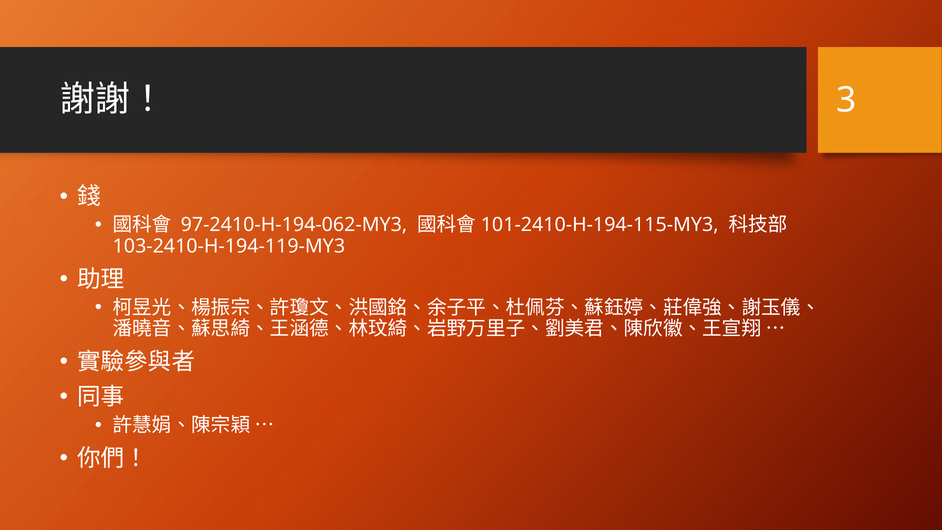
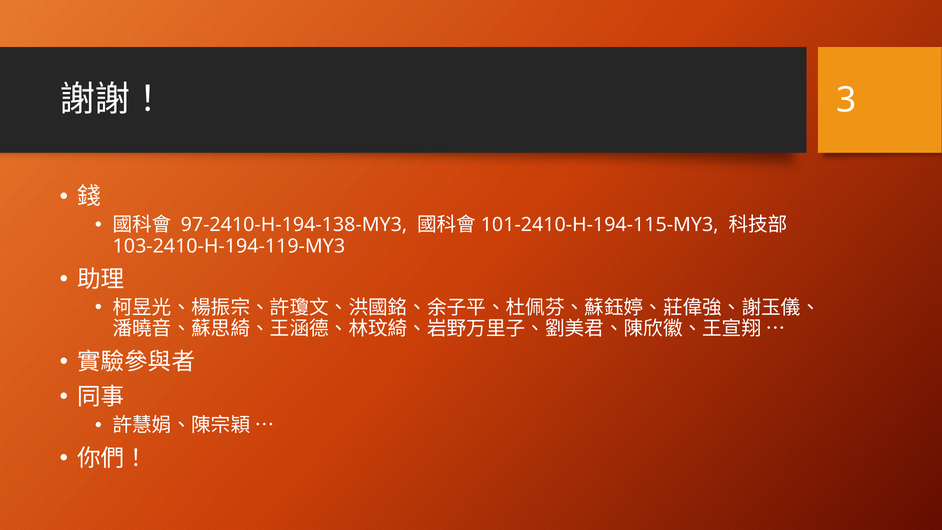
97-2410-H-194-062-MY3: 97-2410-H-194-062-MY3 -> 97-2410-H-194-138-MY3 (294, 225)
